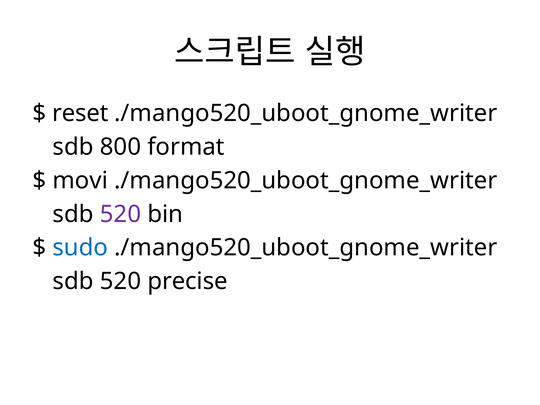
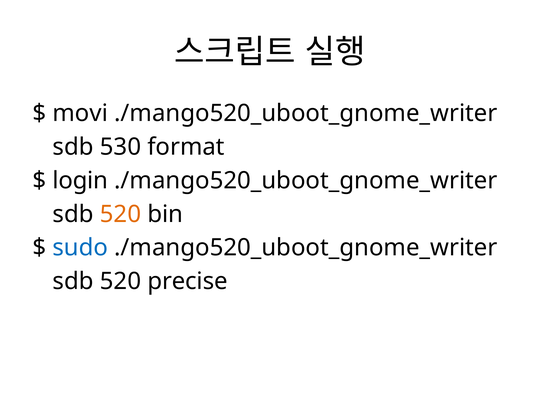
reset: reset -> movi (80, 113)
800: 800 -> 530 (121, 147)
movi: movi -> login (80, 181)
520 colour: purple -> orange (121, 214)
